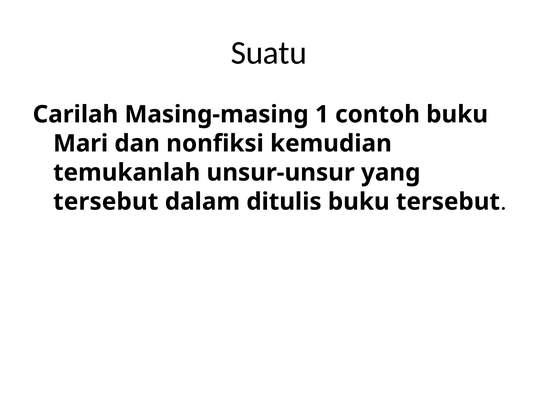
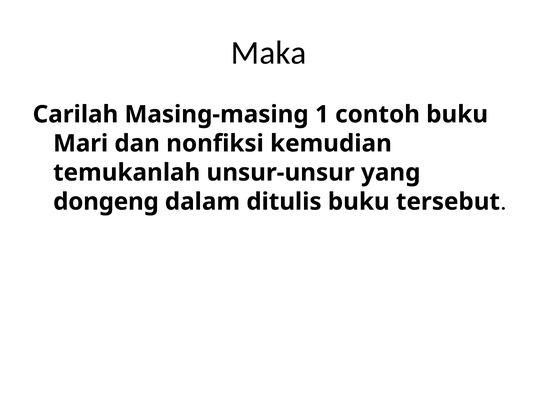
Suatu: Suatu -> Maka (269, 53)
tersebut: tersebut -> dongeng (106, 202)
